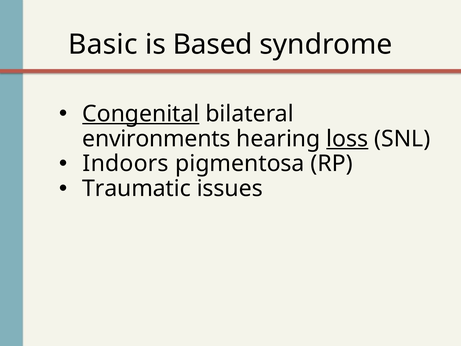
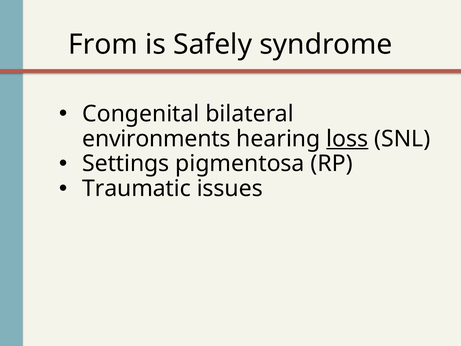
Basic: Basic -> From (103, 45)
Based: Based -> Safely (213, 45)
Congenital underline: present -> none (141, 114)
Indoors: Indoors -> Settings (126, 164)
